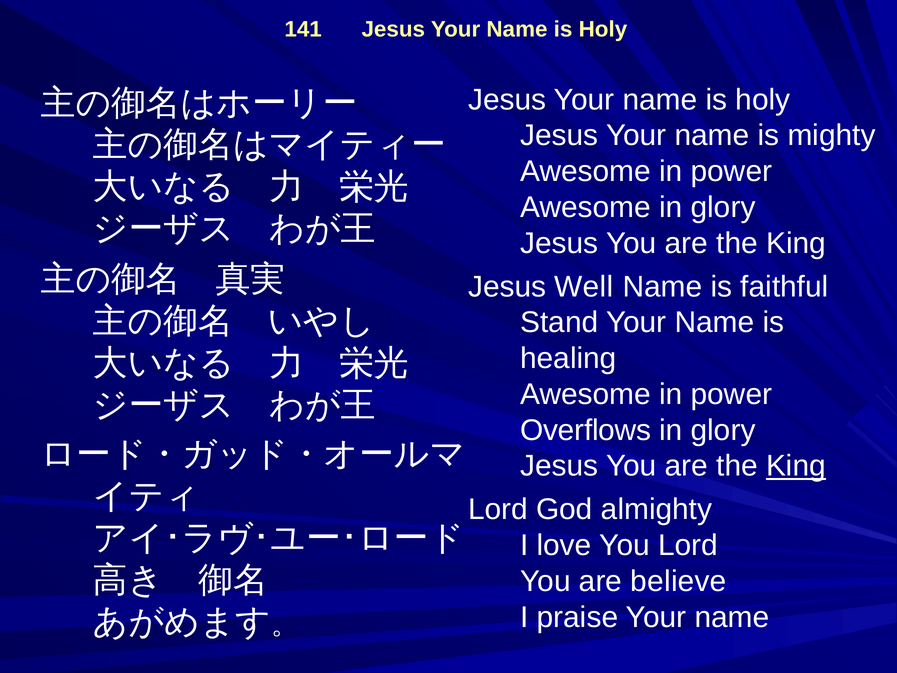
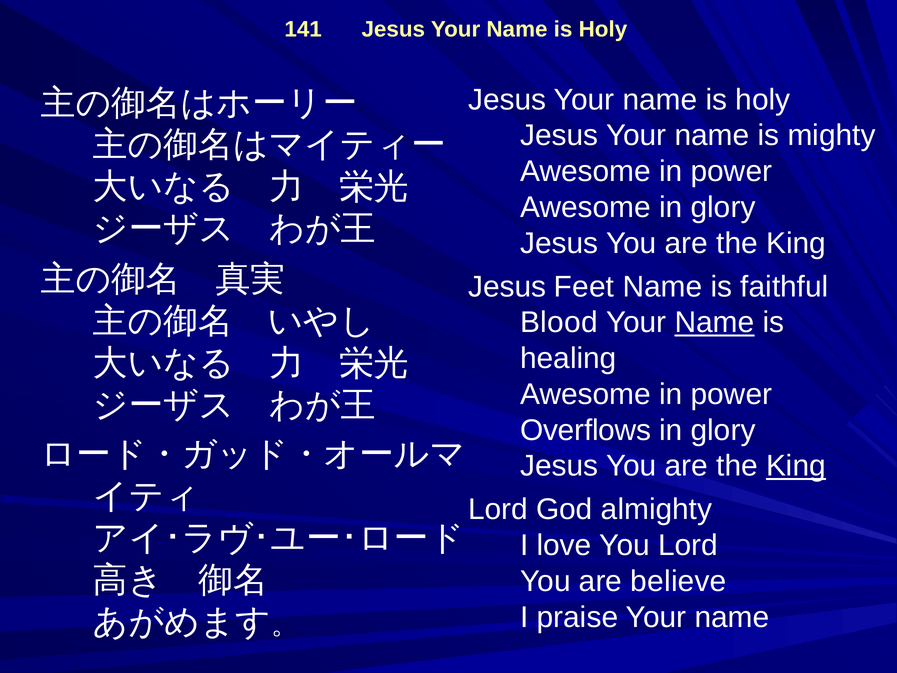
Well: Well -> Feet (584, 287)
Stand: Stand -> Blood (559, 322)
Name underline: none -> present (715, 322)
